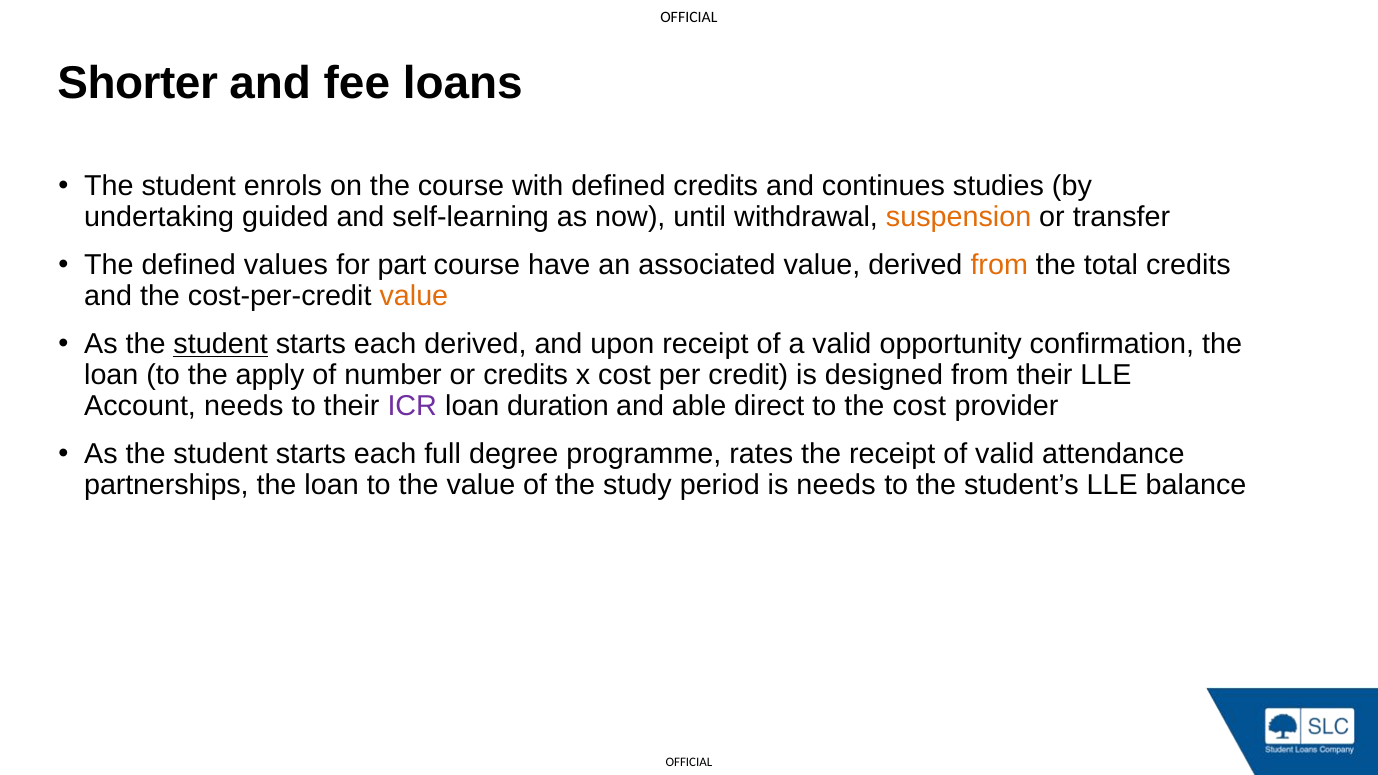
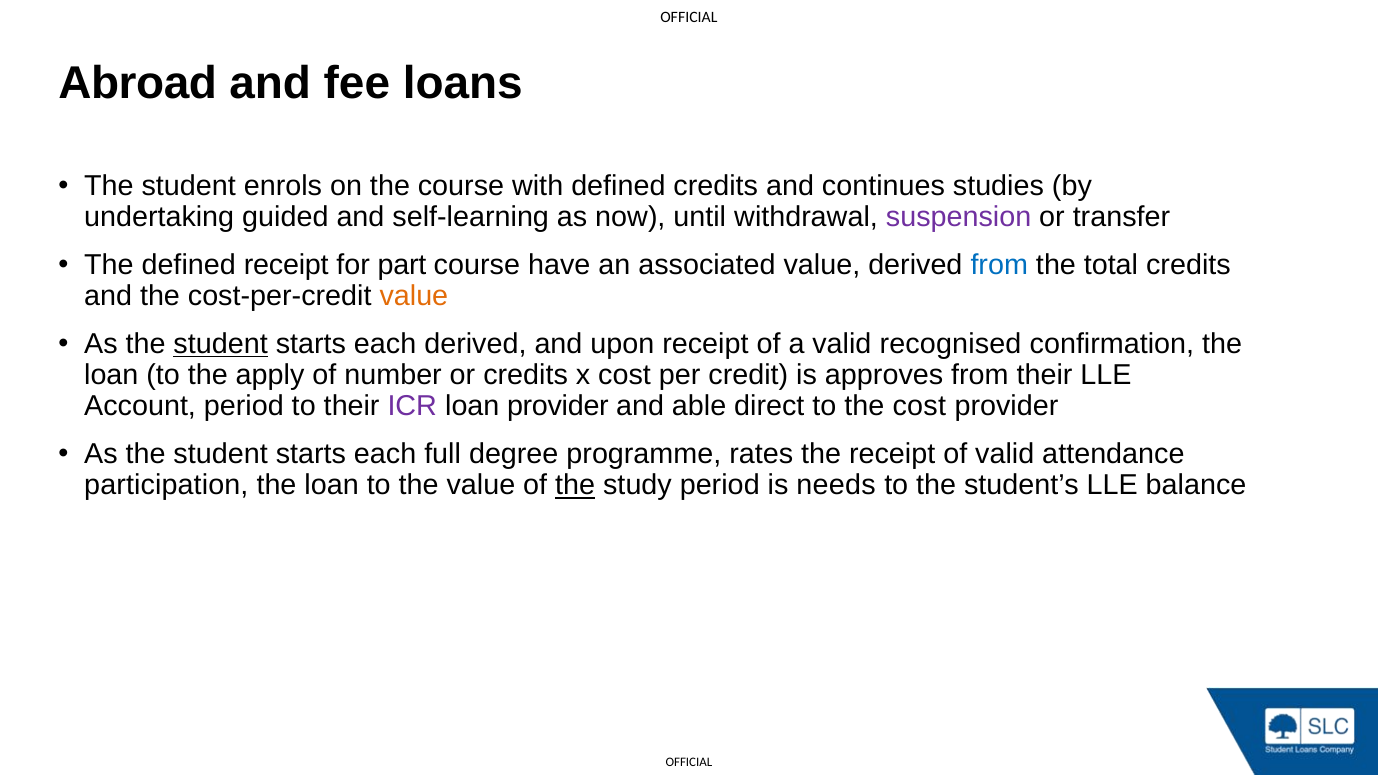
Shorter: Shorter -> Abroad (138, 83)
suspension colour: orange -> purple (959, 217)
defined values: values -> receipt (286, 265)
from colour: orange -> blue (999, 265)
opportunity: opportunity -> recognised (951, 344)
designed: designed -> approves (884, 375)
Account needs: needs -> period (244, 406)
loan duration: duration -> provider (558, 406)
partnerships: partnerships -> participation (166, 486)
the underline: none -> present (575, 486)
